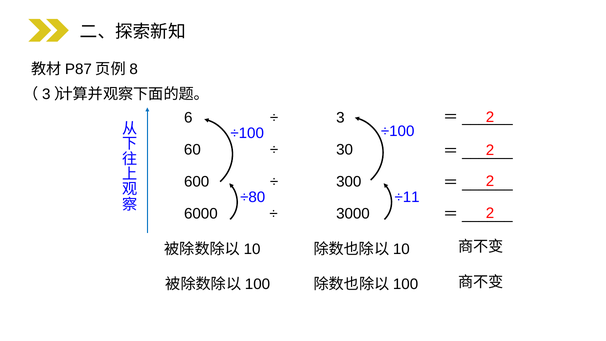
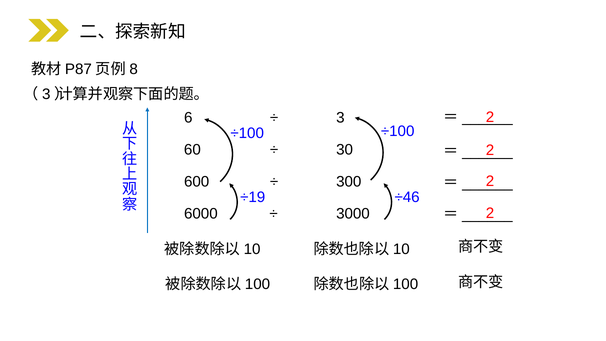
÷80: ÷80 -> ÷19 (253, 197)
÷11: ÷11 -> ÷46 (407, 197)
